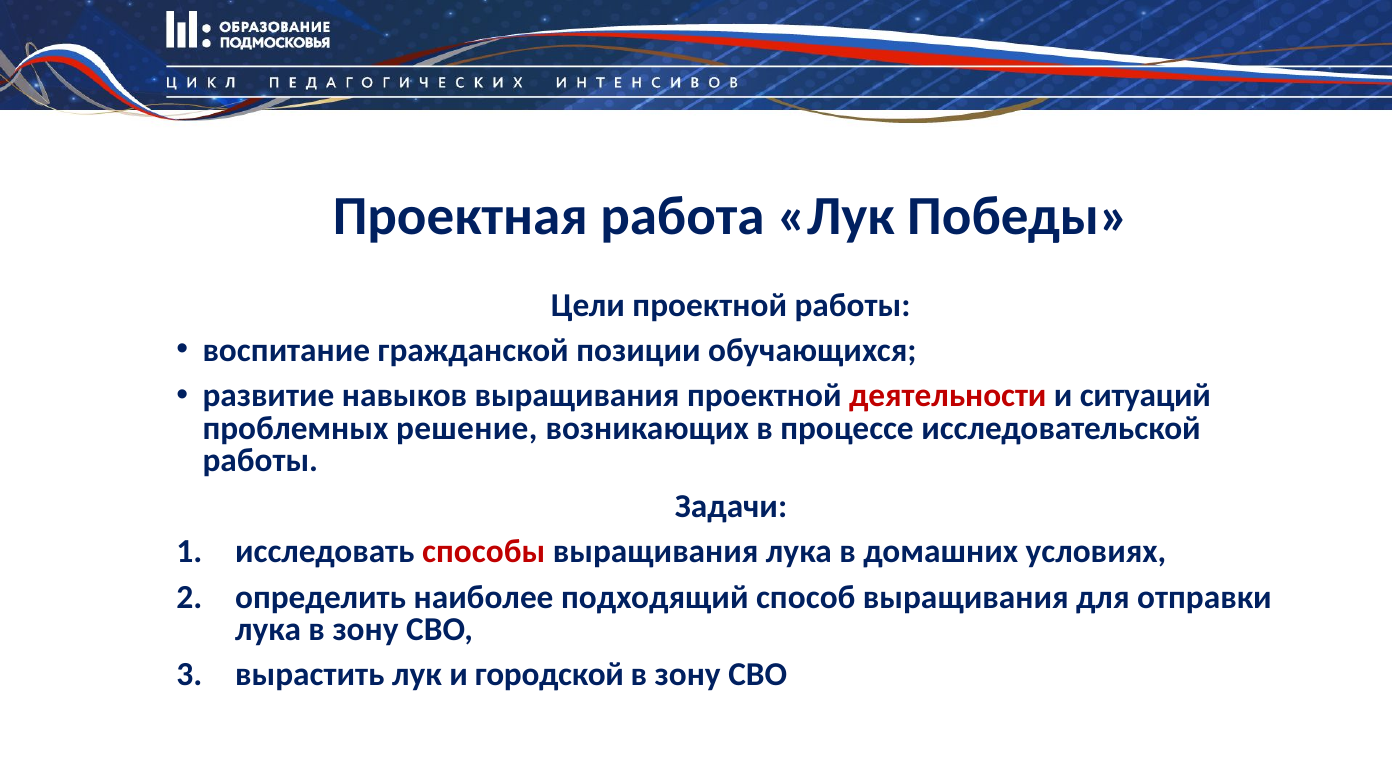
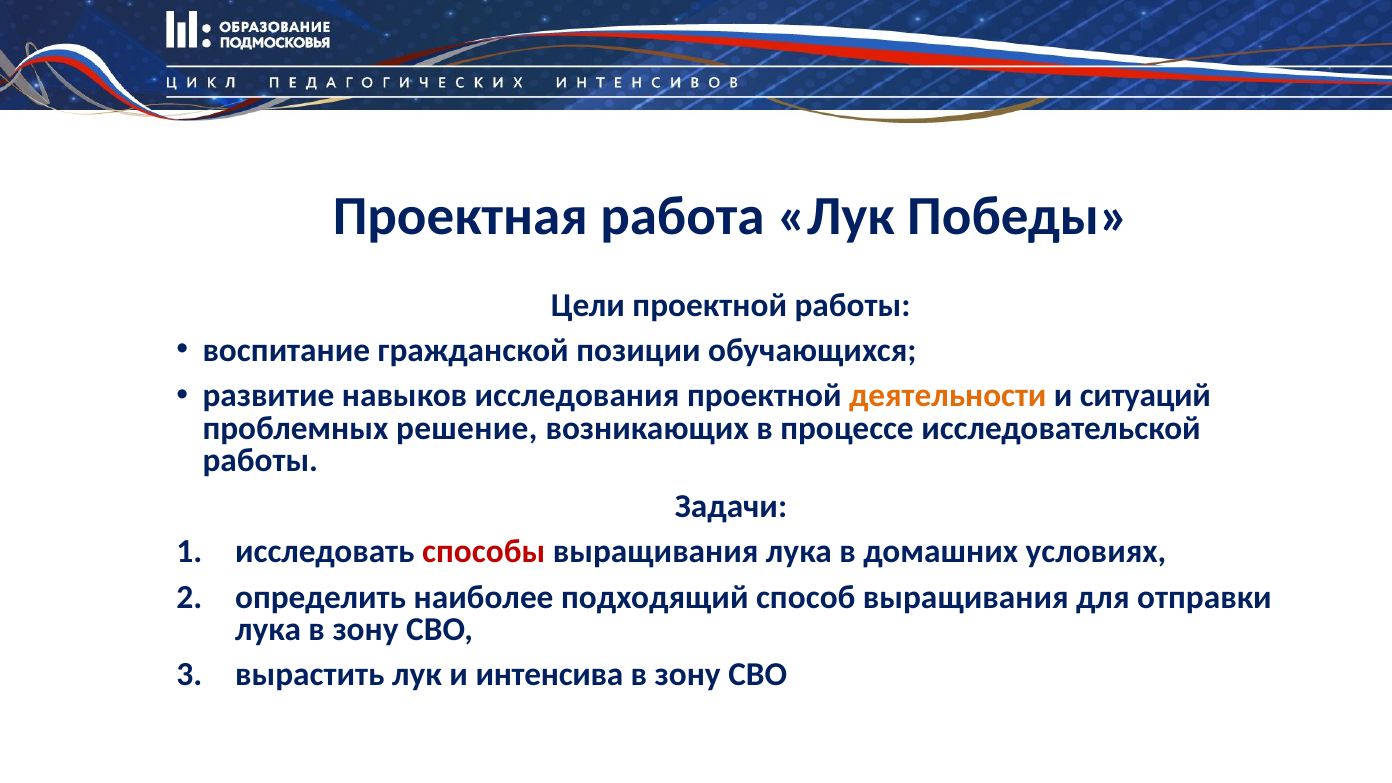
навыков выращивания: выращивания -> исследования (577, 396)
деятельности colour: red -> orange (948, 396)
городской: городской -> интенсива (549, 675)
